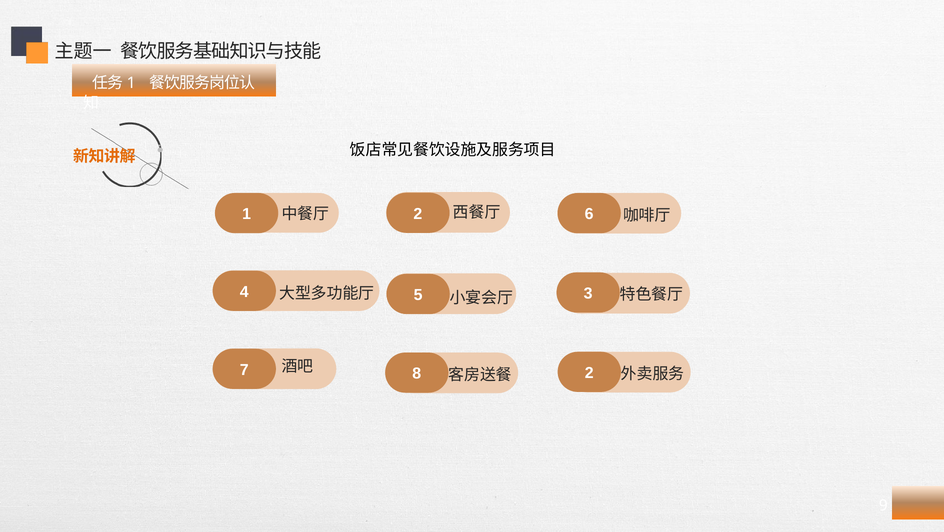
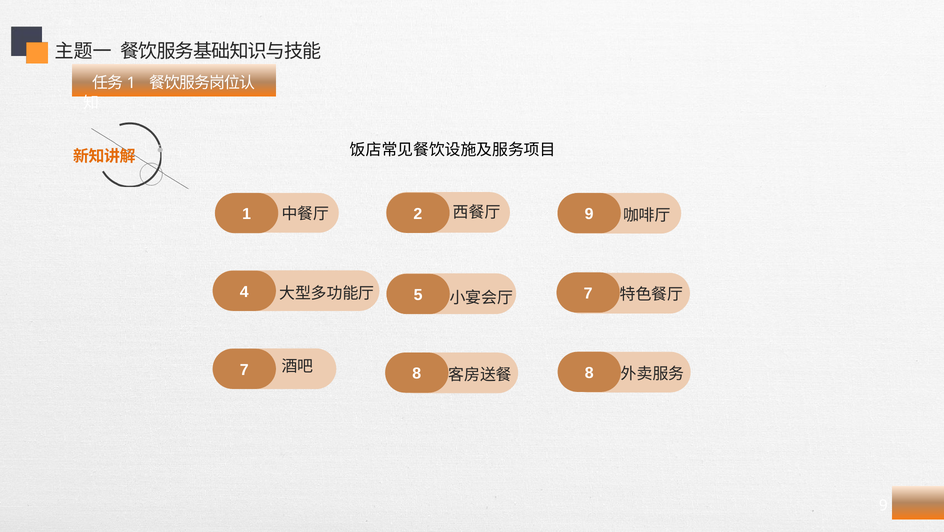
6: 6 -> 9 (589, 214)
3: 3 -> 7 (588, 293)
2: 2 -> 8 (589, 373)
